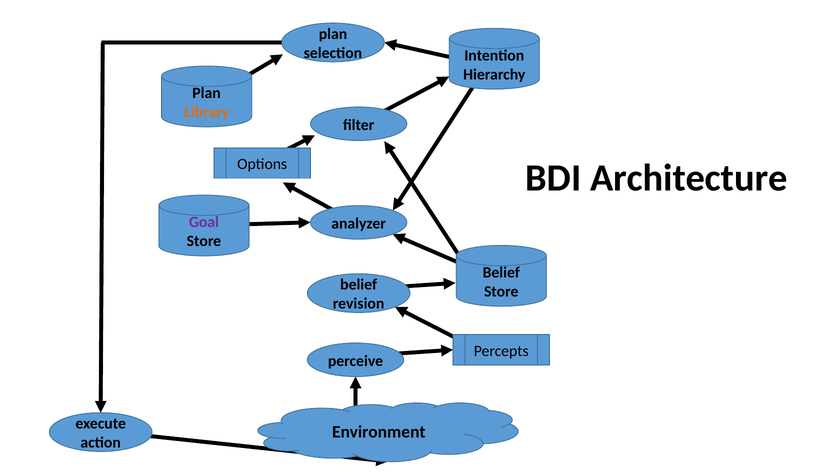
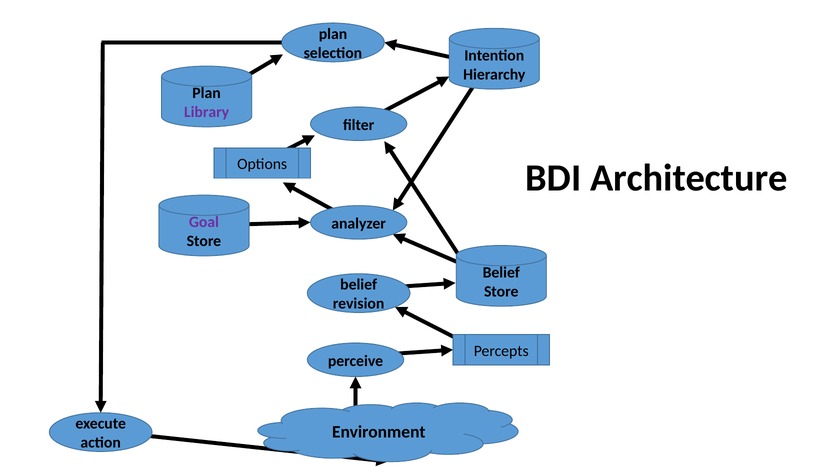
Library colour: orange -> purple (207, 112)
